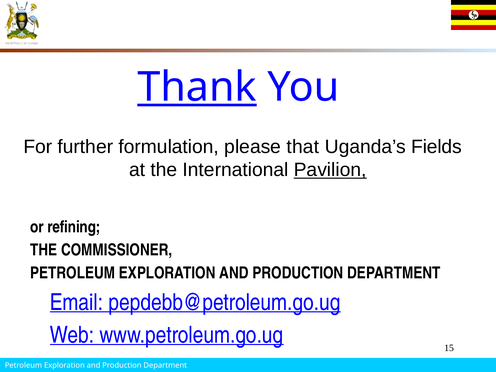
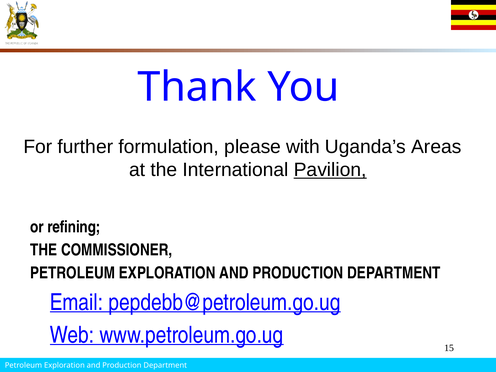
Thank underline: present -> none (197, 87)
that: that -> with (303, 147)
Fields: Fields -> Areas (436, 147)
